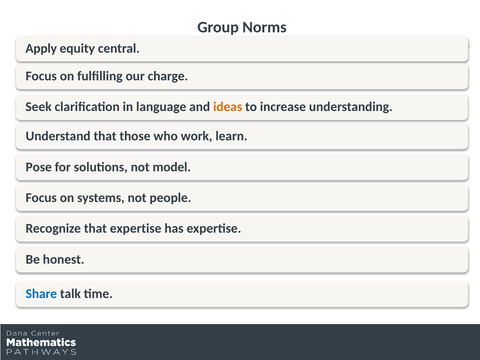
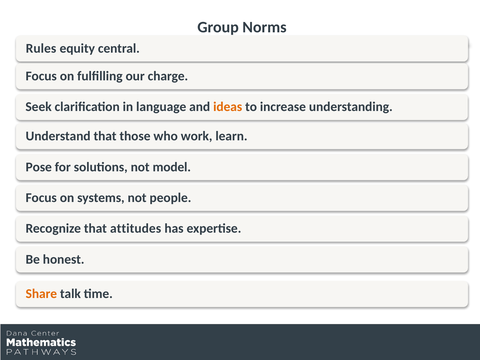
Apply: Apply -> Rules (41, 48)
that expertise: expertise -> attitudes (136, 229)
Share colour: blue -> orange (41, 294)
